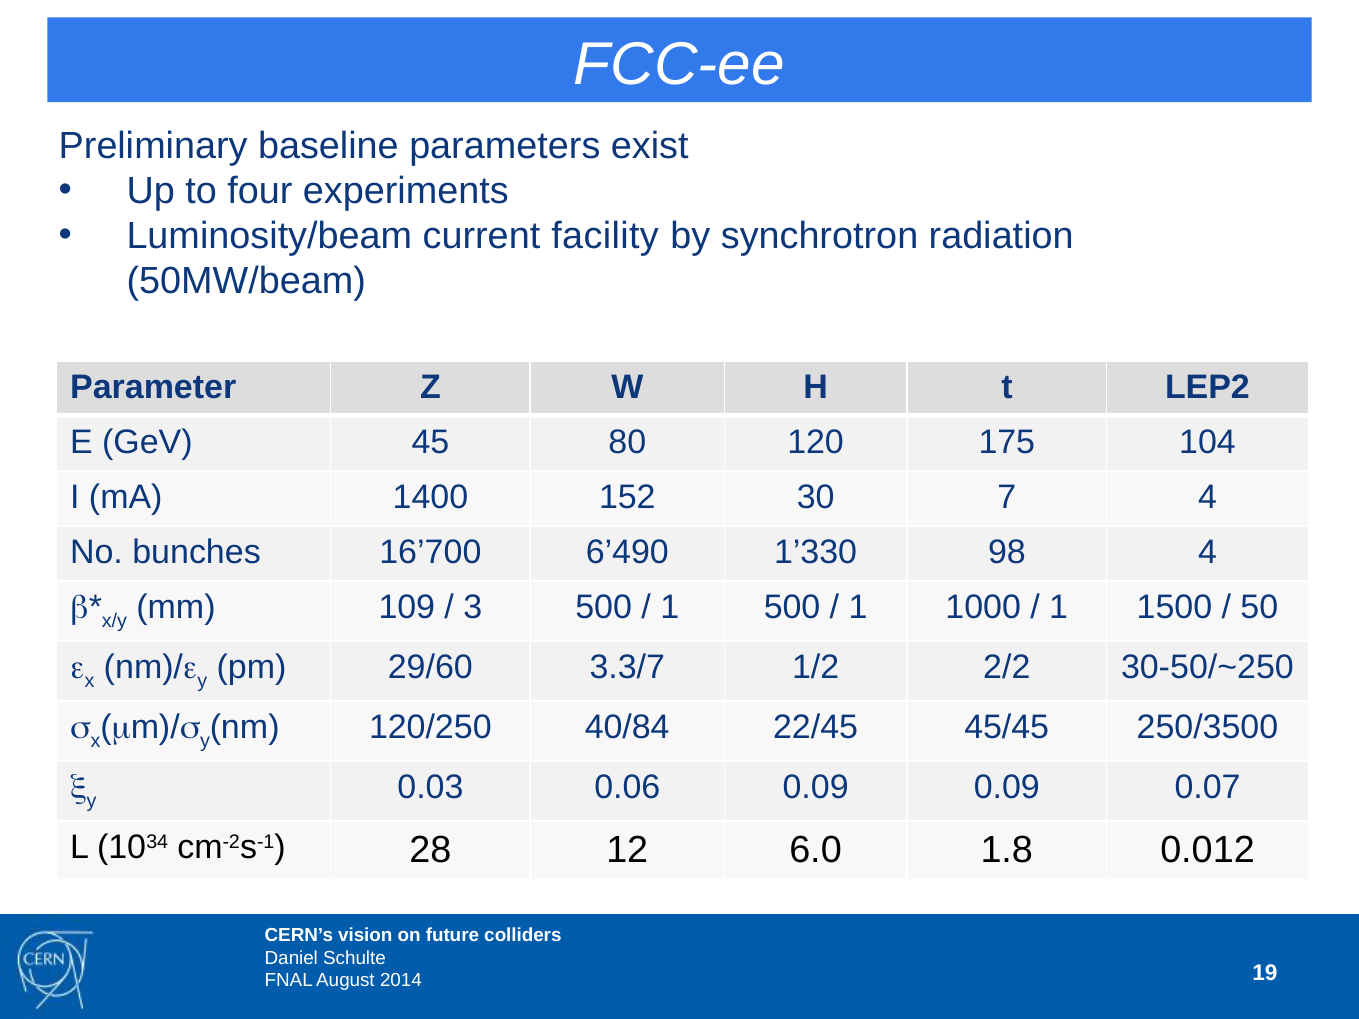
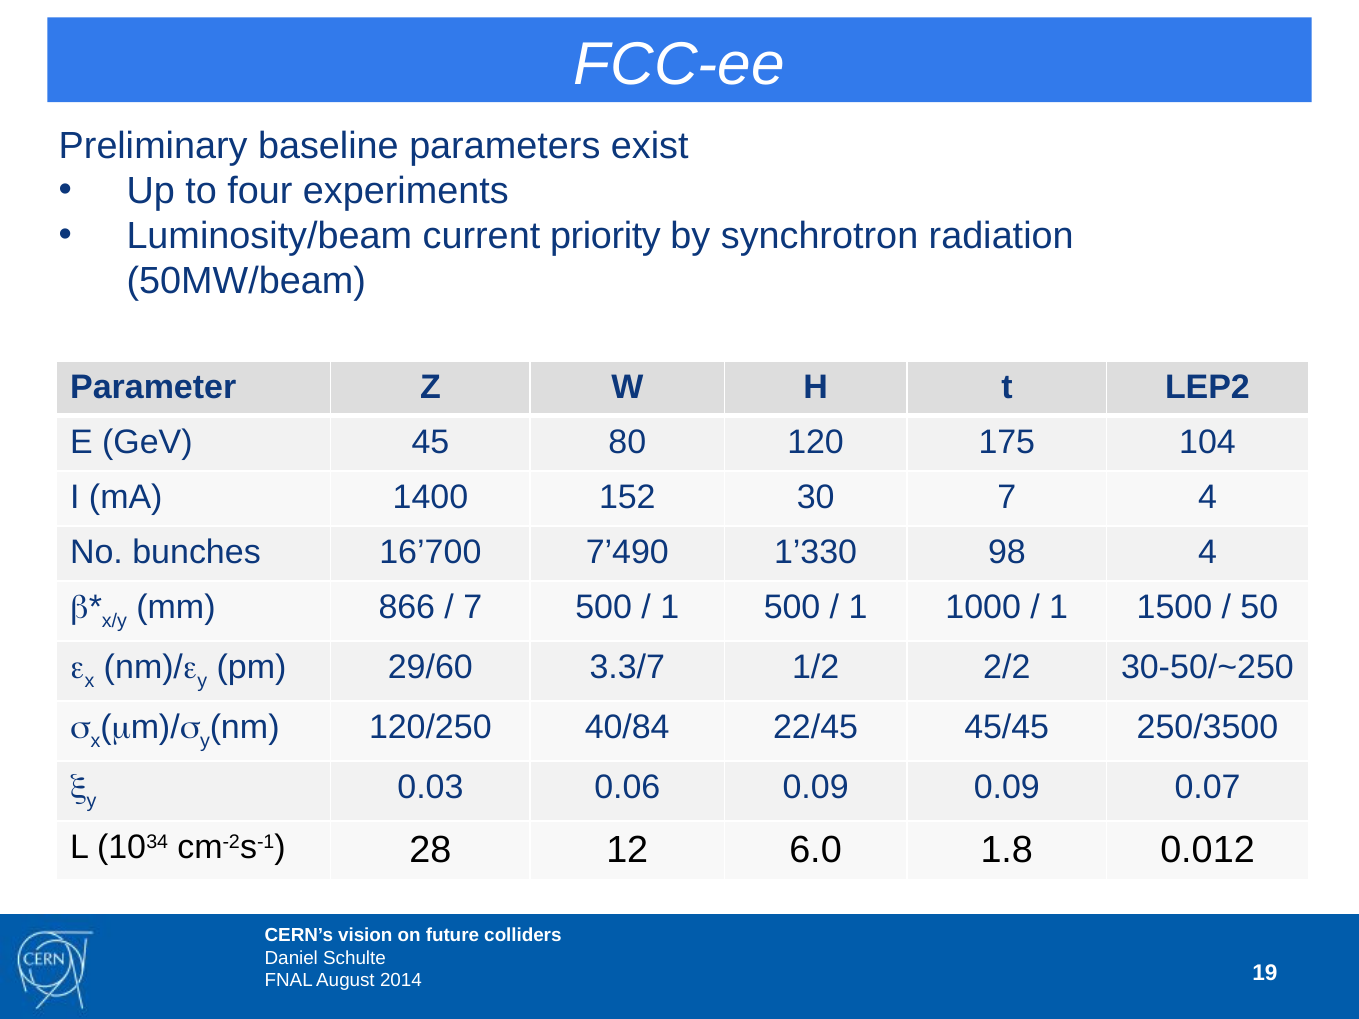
facility: facility -> priority (605, 236)
6’490: 6’490 -> 7’490 (627, 553)
109: 109 -> 866 (407, 608)
3: 3 -> 7 (473, 608)
